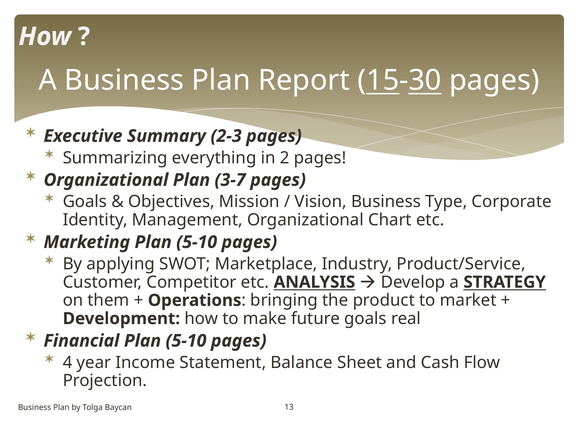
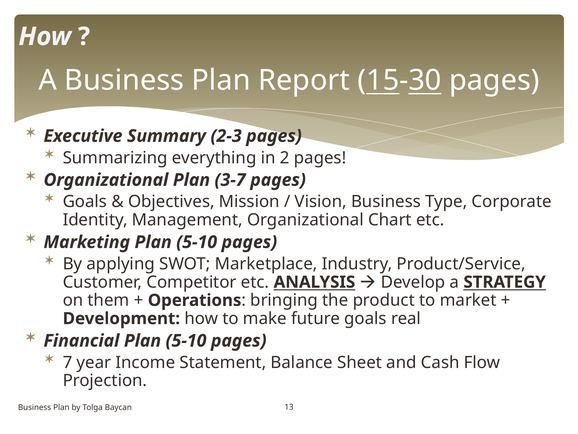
4: 4 -> 7 (67, 362)
